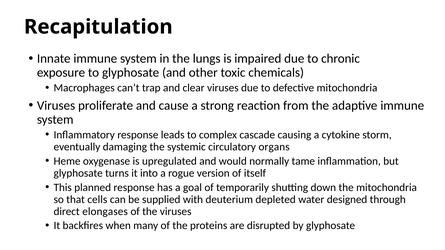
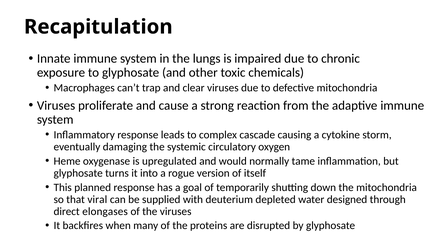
organs: organs -> oxygen (274, 147)
cells: cells -> viral (97, 200)
